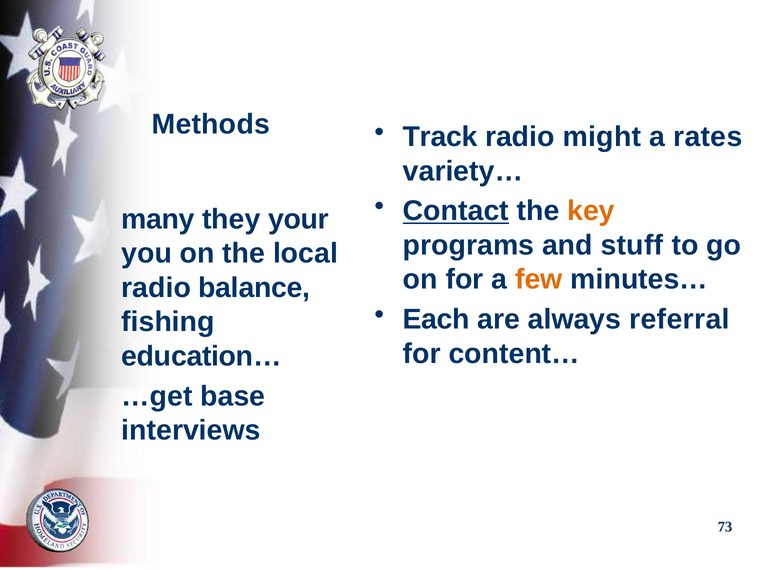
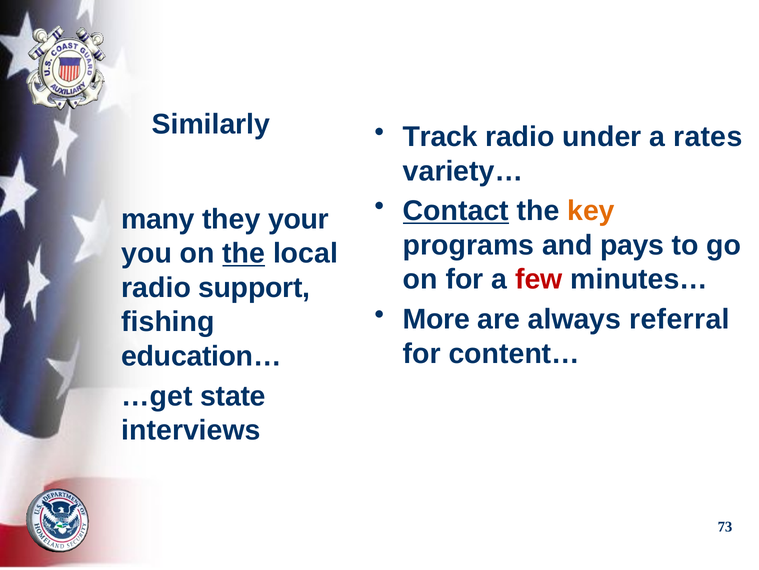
Methods: Methods -> Similarly (211, 124)
might: might -> under (602, 137)
stuff: stuff -> pays (632, 245)
the underline: none -> present (244, 253)
few colour: orange -> red (539, 279)
balance: balance -> support (254, 287)
Each: Each -> More (436, 319)
base: base -> state (233, 396)
